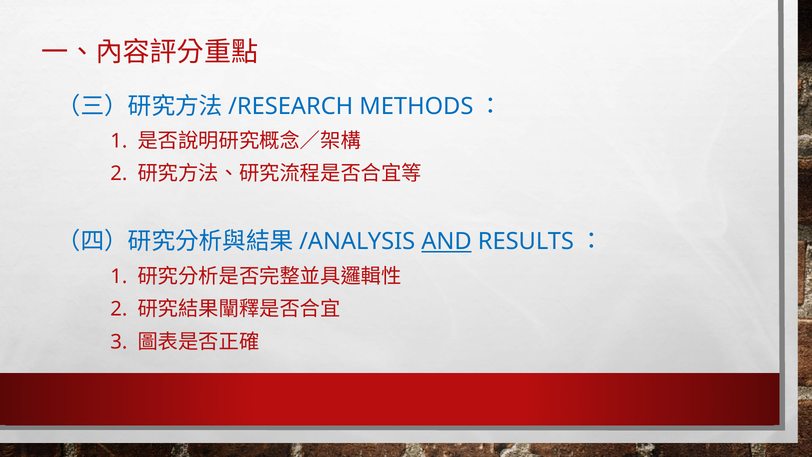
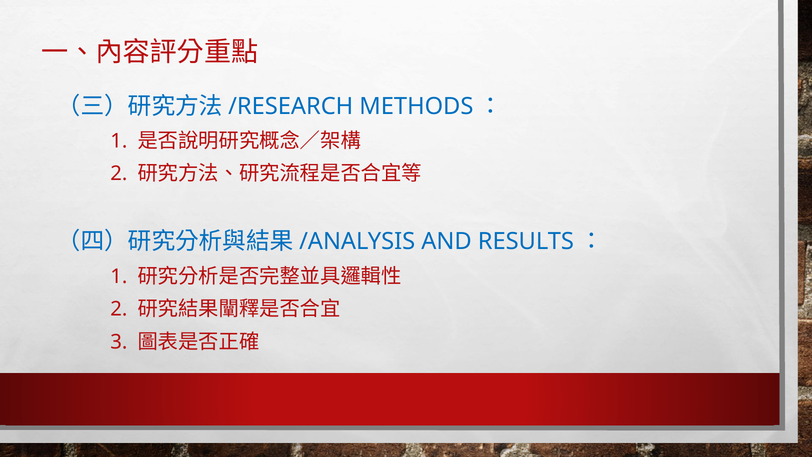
AND underline: present -> none (446, 242)
